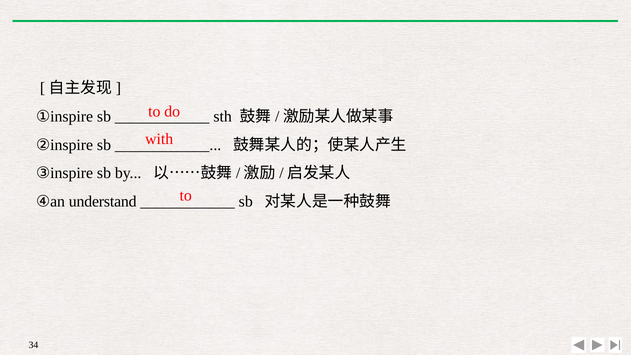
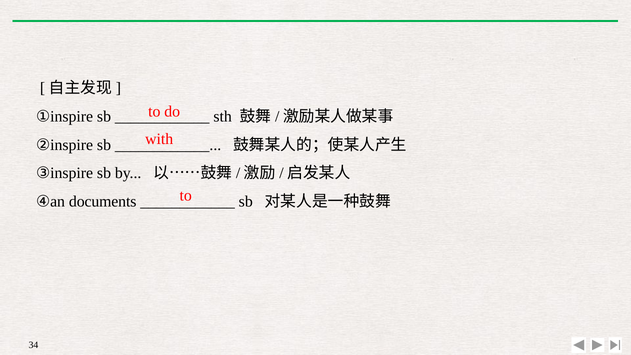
understand: understand -> documents (103, 202)
